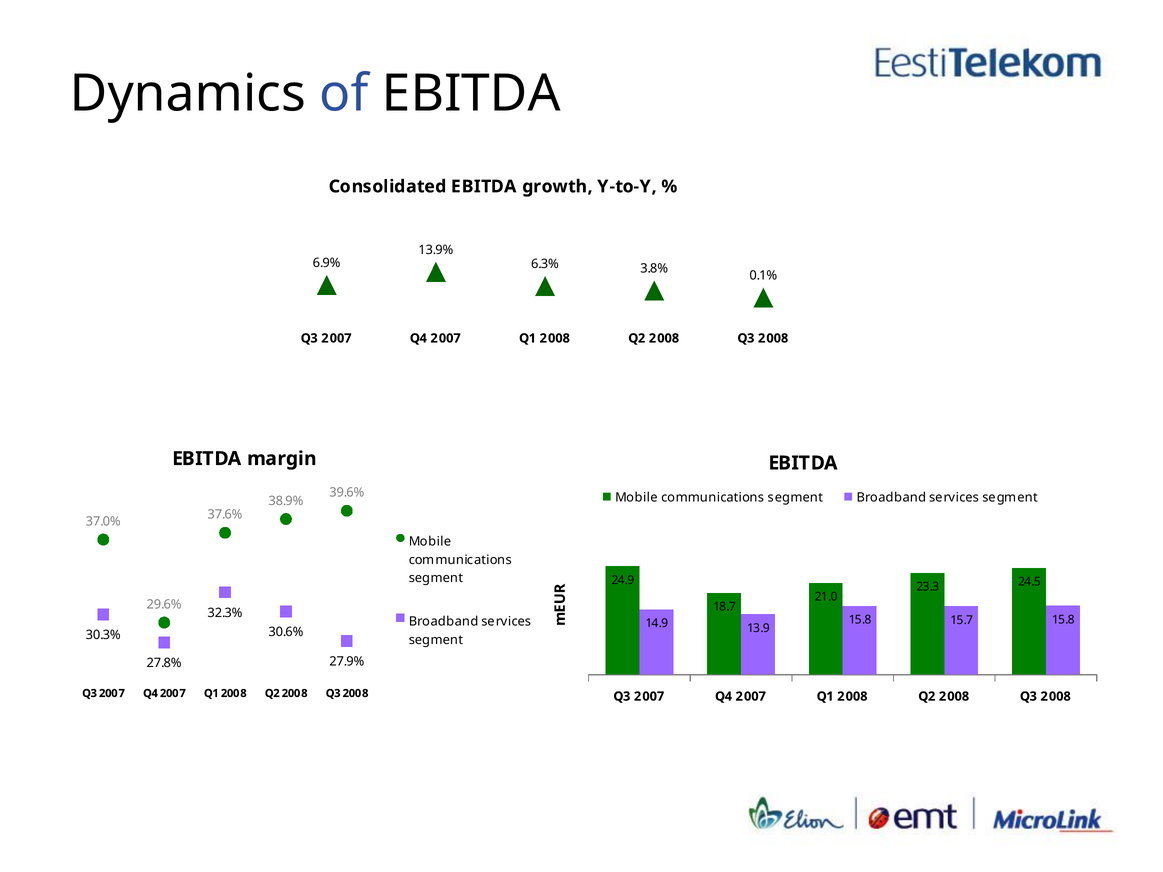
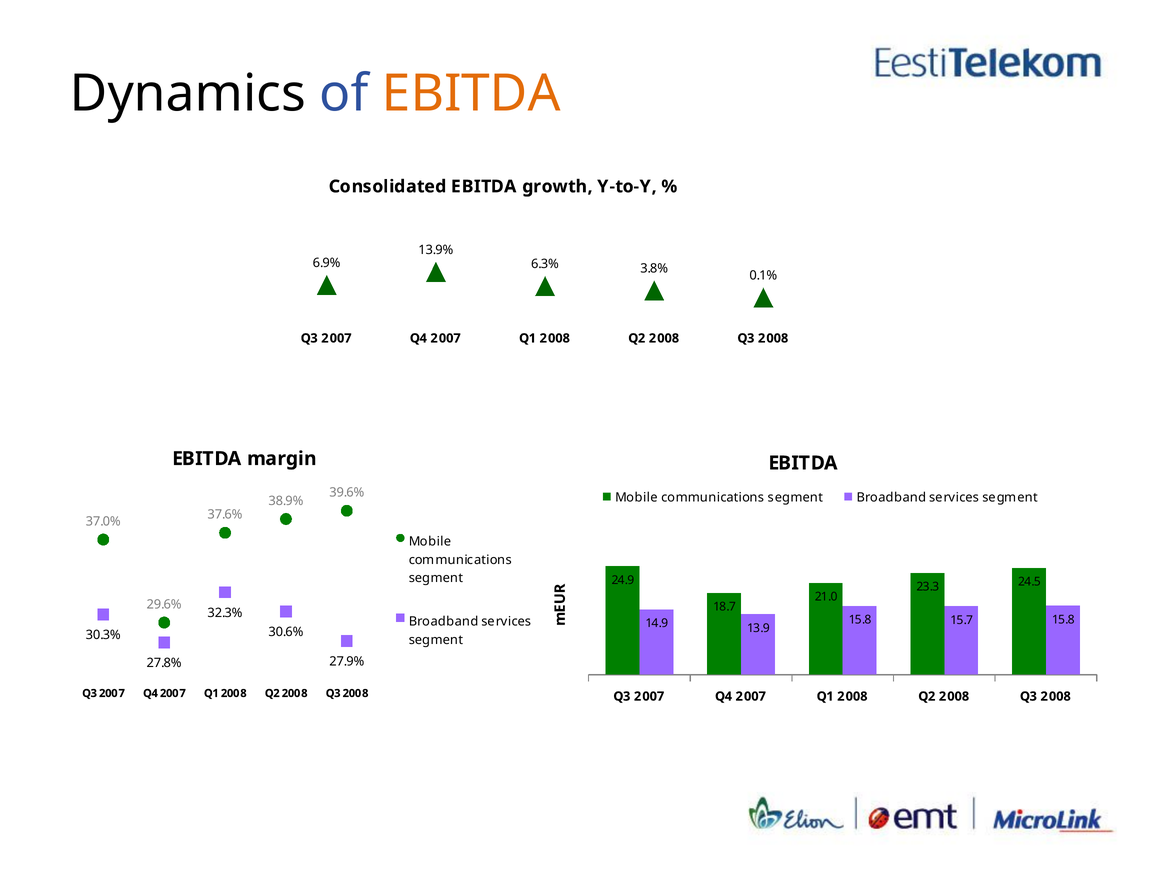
EBITDA colour: black -> orange (471, 94)
